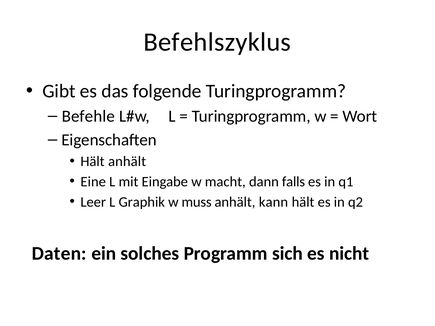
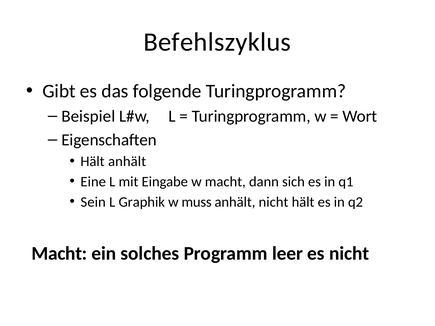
Befehle: Befehle -> Beispiel (88, 116)
falls: falls -> sich (293, 182)
Leer: Leer -> Sein (93, 202)
anhält kann: kann -> nicht (274, 202)
Daten: Daten -> Macht (59, 254)
sich: sich -> leer (287, 254)
